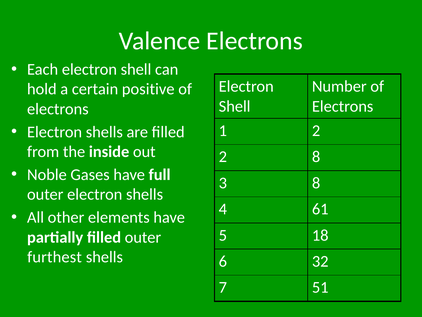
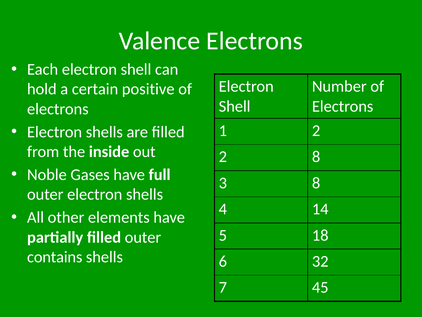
61: 61 -> 14 (320, 209)
furthest: furthest -> contains (55, 257)
51: 51 -> 45 (320, 287)
